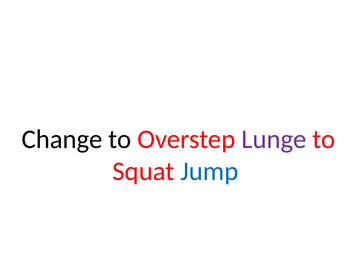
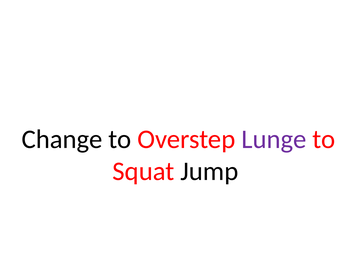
Jump colour: blue -> black (209, 171)
